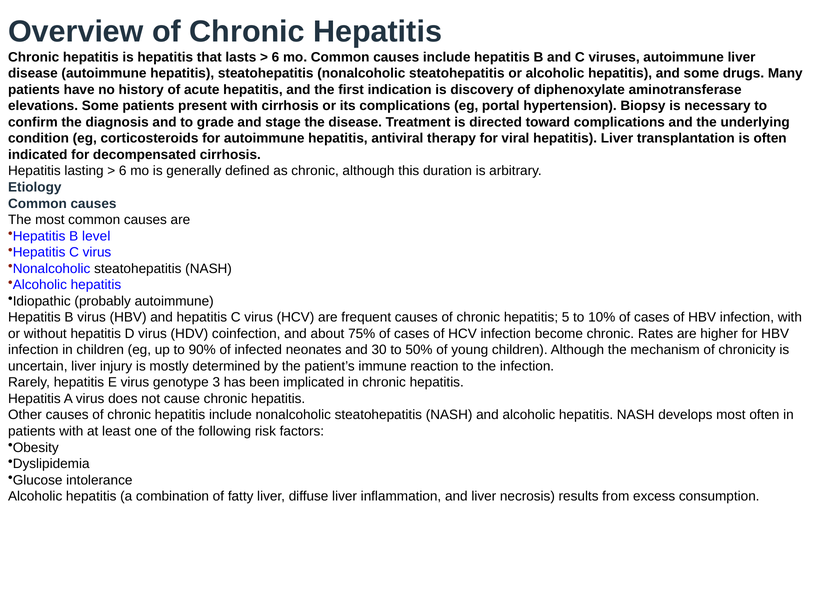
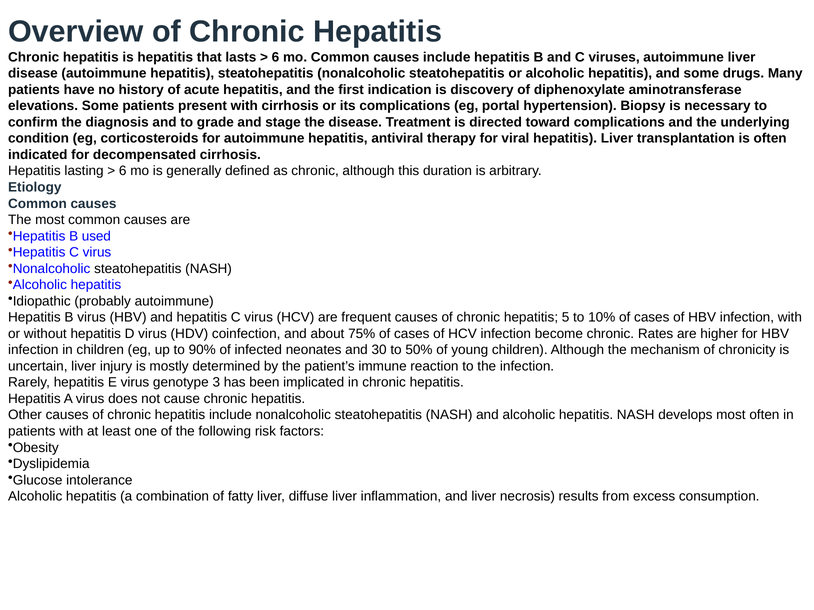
level: level -> used (96, 236)
